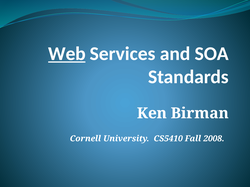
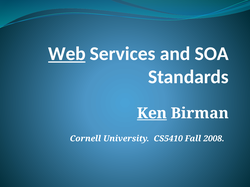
Ken underline: none -> present (152, 114)
